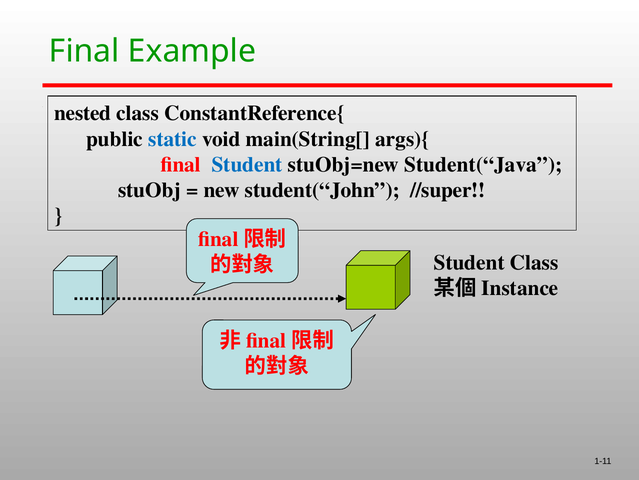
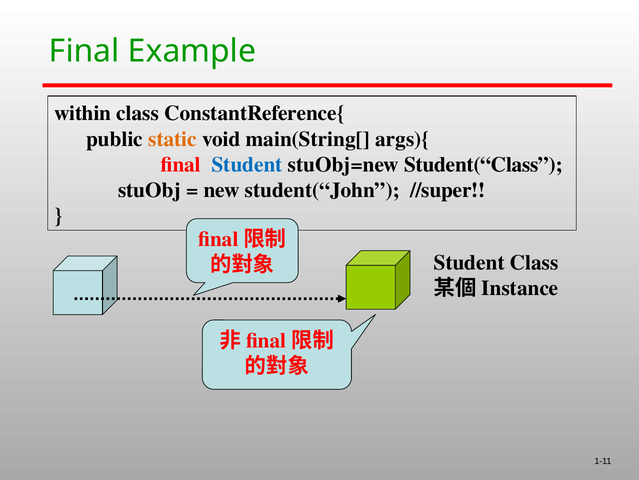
nested: nested -> within (83, 113)
static colour: blue -> orange (173, 139)
Student(“Java: Student(“Java -> Student(“Class (483, 164)
